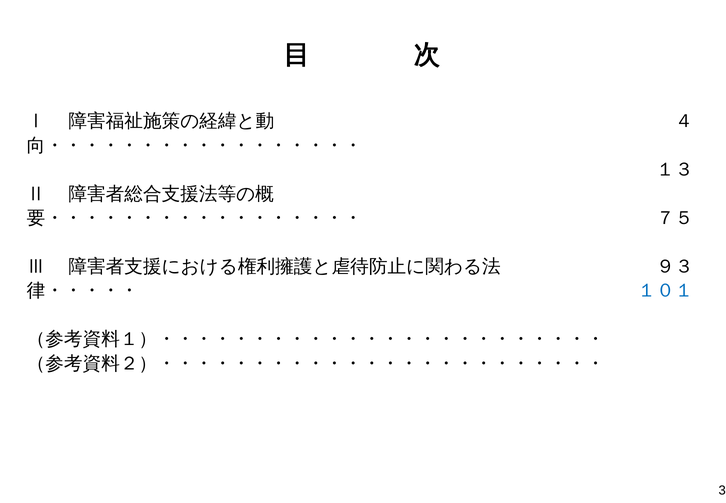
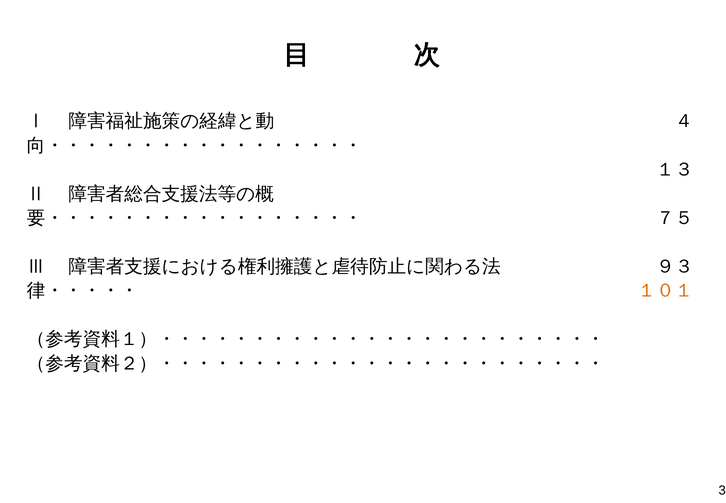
１０１ colour: blue -> orange (665, 291)
